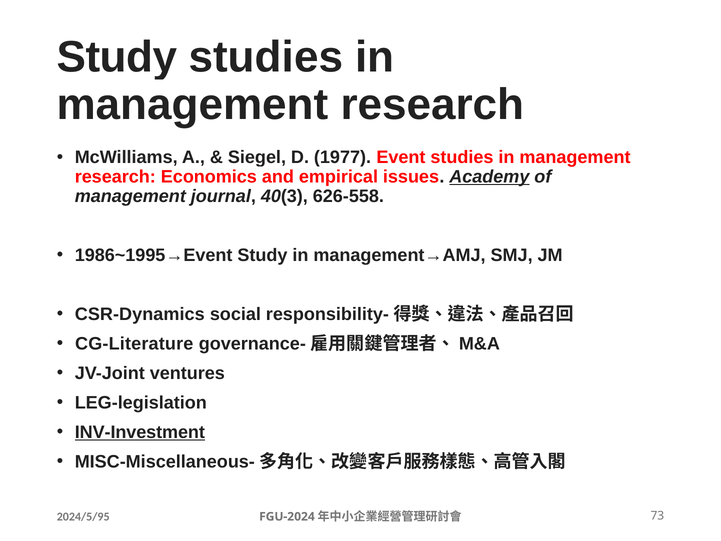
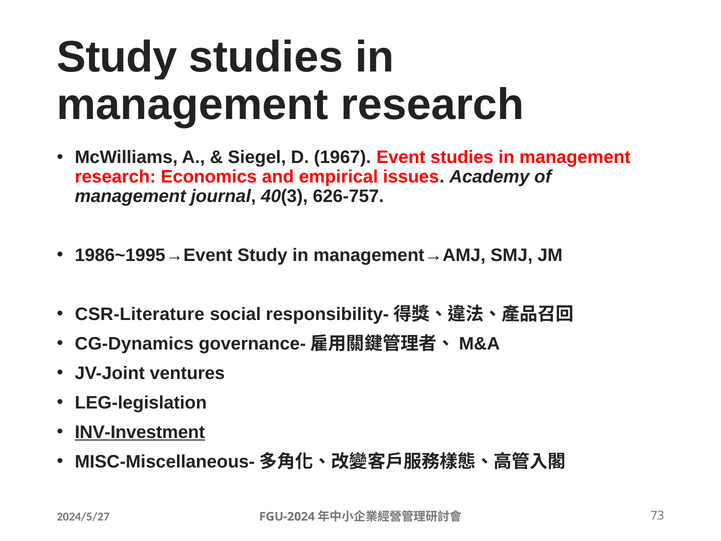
1977: 1977 -> 1967 (343, 157)
Academy underline: present -> none (489, 177)
626-558: 626-558 -> 626-757 (348, 196)
CSR-Dynamics: CSR-Dynamics -> CSR-Literature (140, 314)
CG-Literature: CG-Literature -> CG-Dynamics (134, 344)
2024/5/95: 2024/5/95 -> 2024/5/27 (83, 516)
